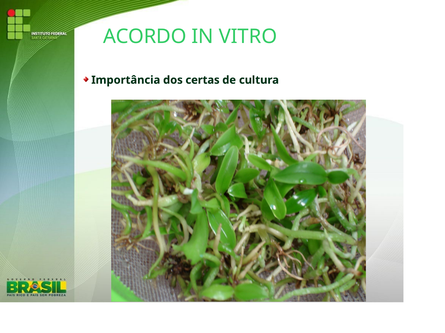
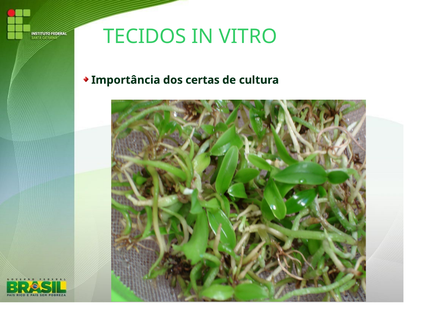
ACORDO: ACORDO -> TECIDOS (145, 37)
